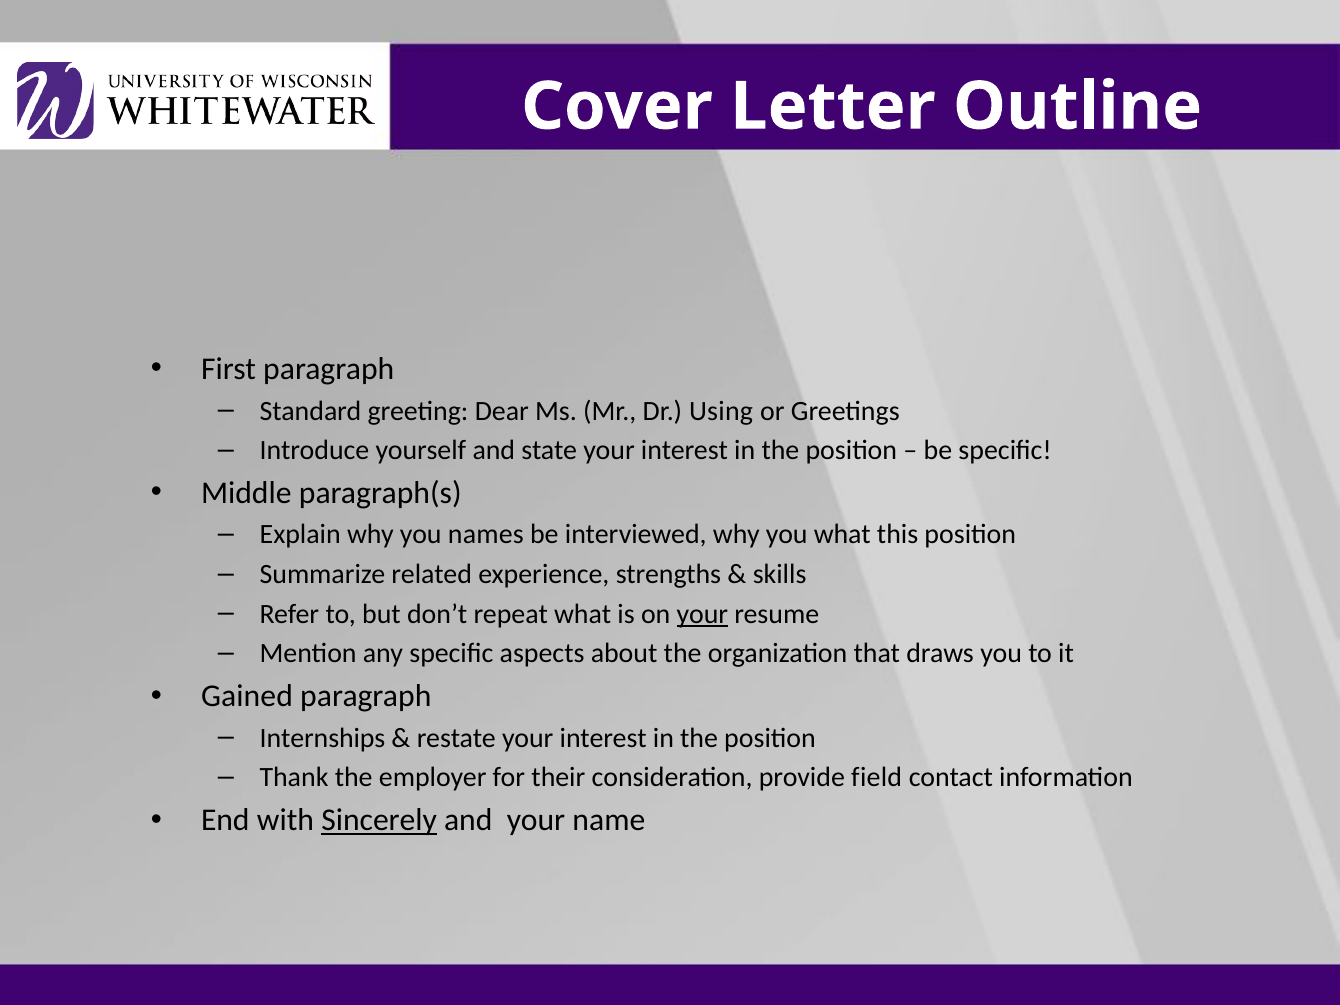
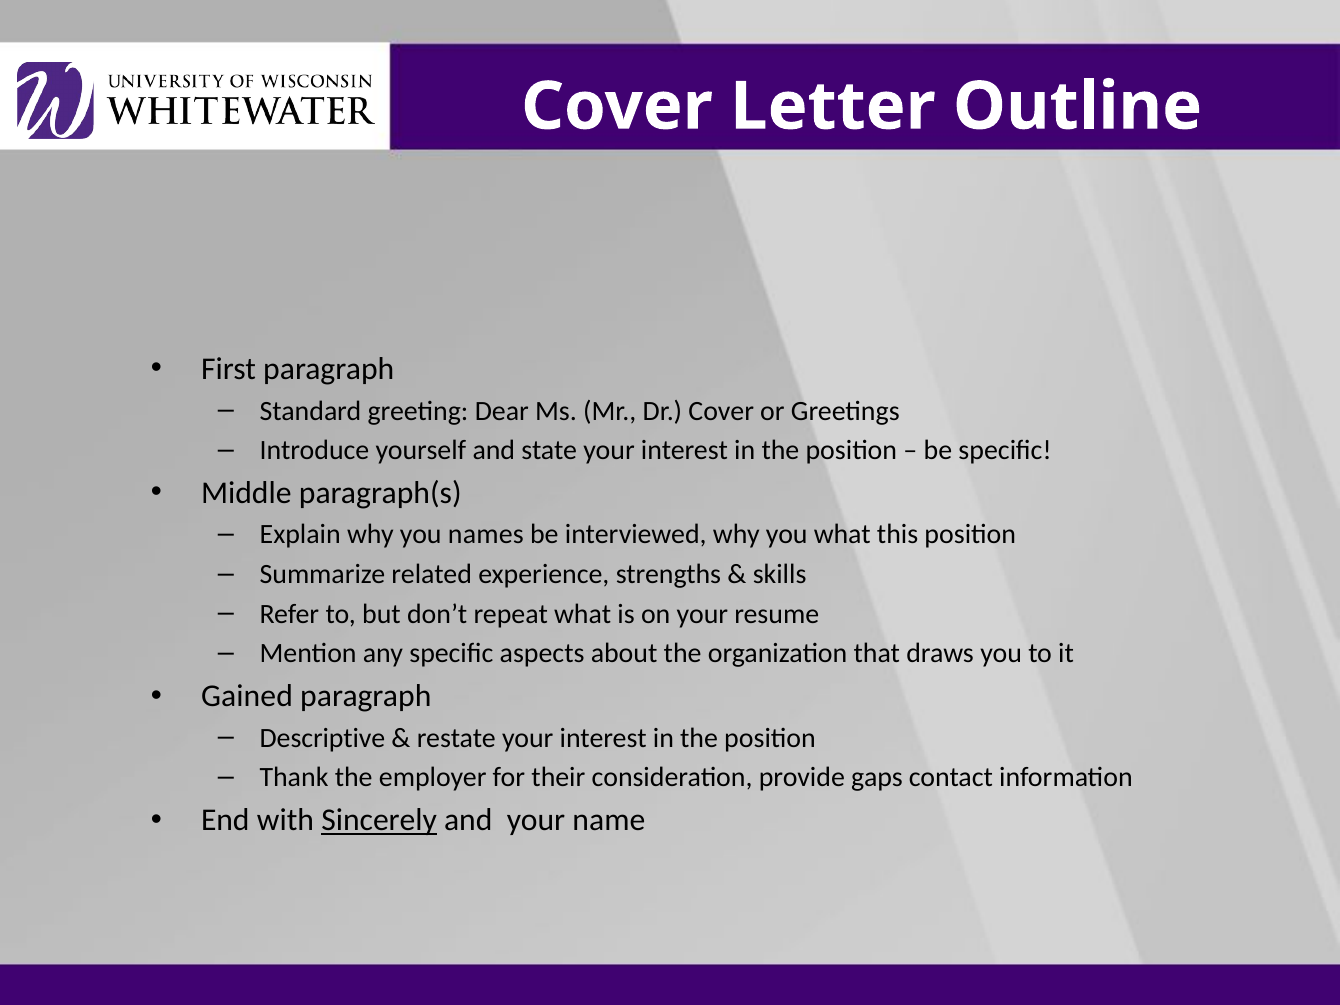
Dr Using: Using -> Cover (721, 411)
your underline: present -> none (702, 614)
Internships: Internships -> Descriptive (323, 738)
field: field -> gaps (877, 778)
